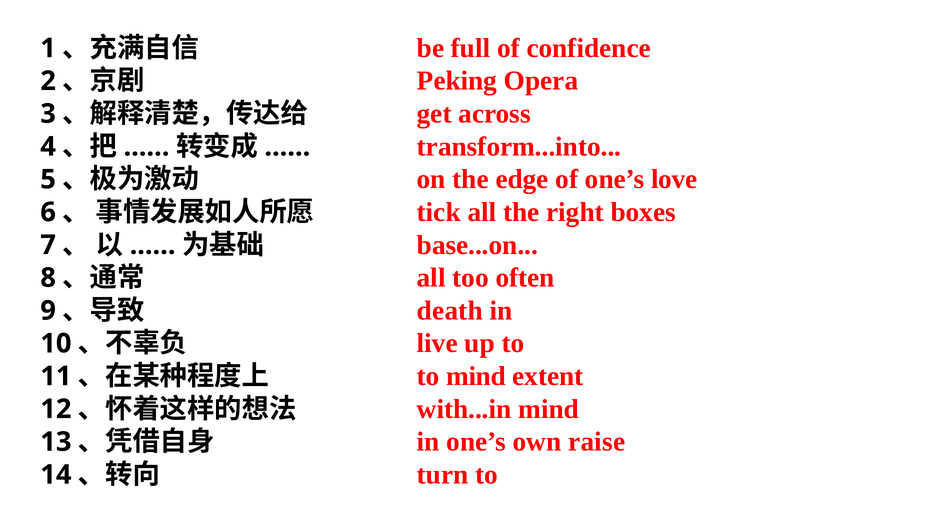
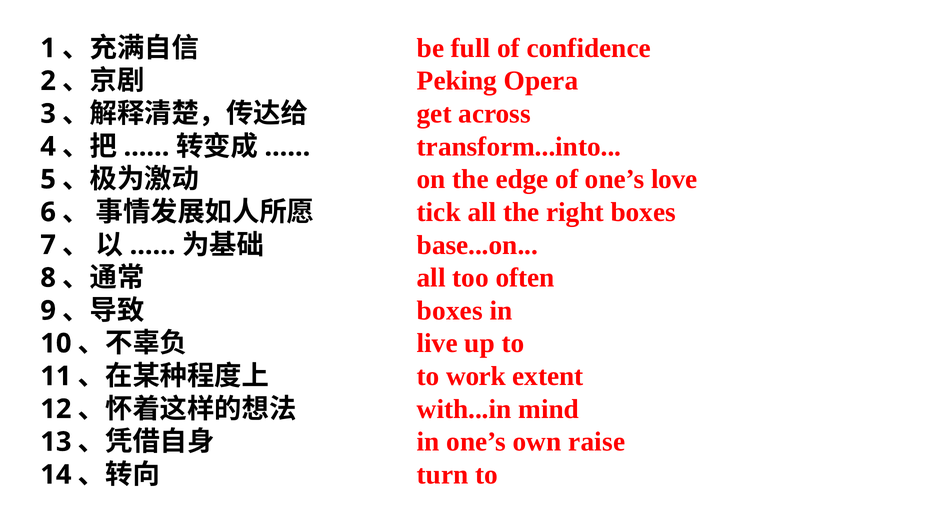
death: death -> boxes (450, 311)
to mind: mind -> work (476, 376)
